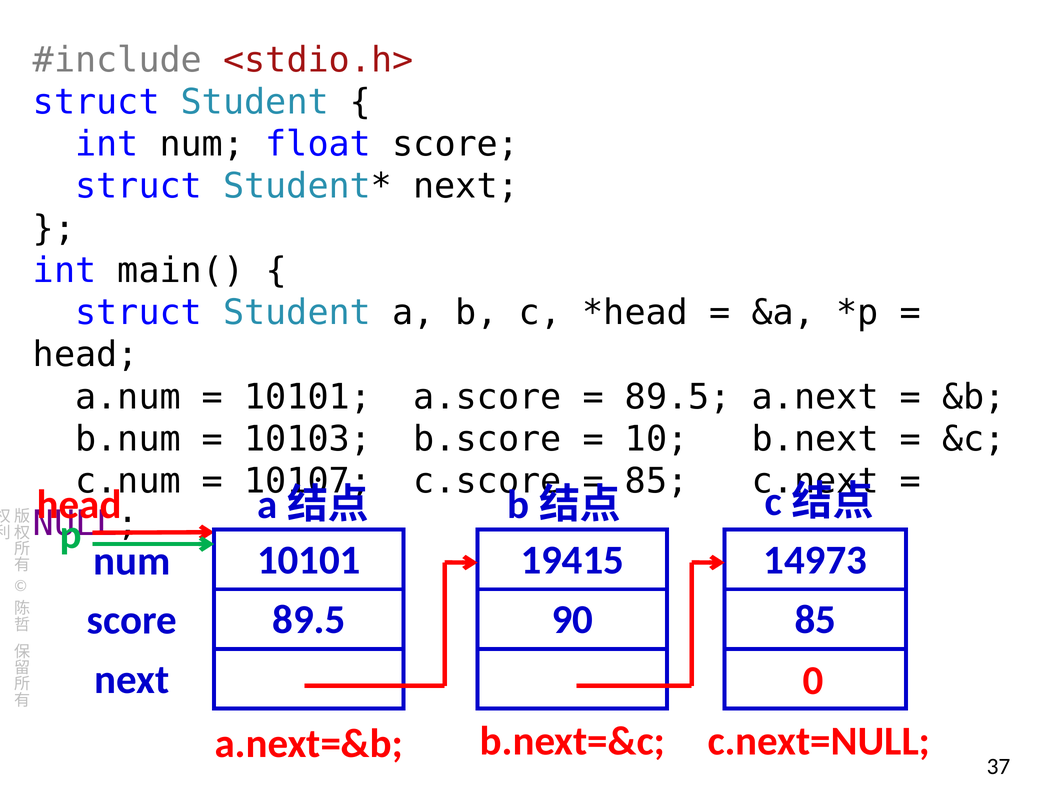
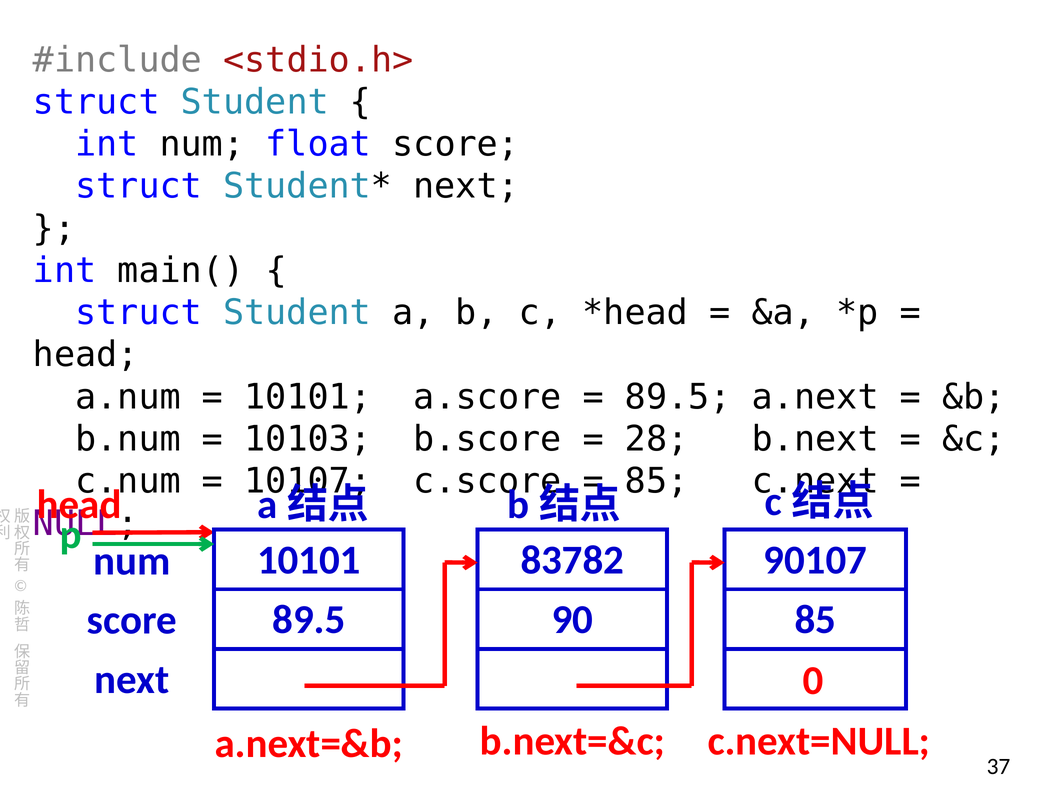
10: 10 -> 28 (657, 439)
19415: 19415 -> 83782 (572, 561)
14973: 14973 -> 90107 (815, 561)
